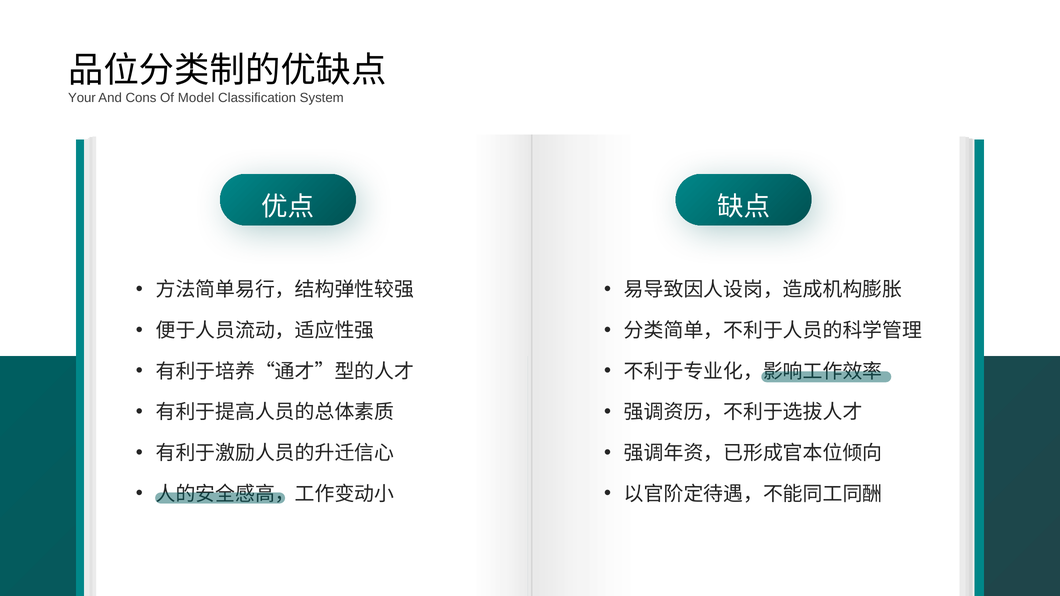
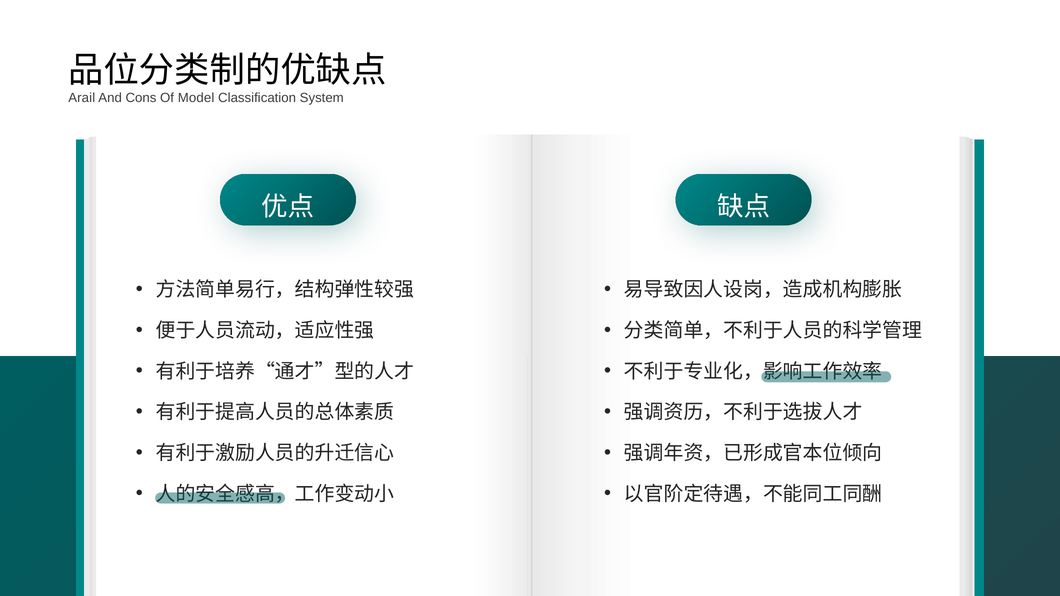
Your: Your -> Arail (82, 98)
